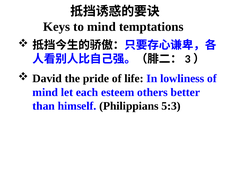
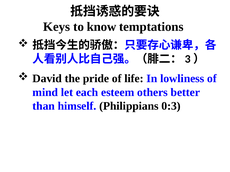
to mind: mind -> know (102, 27)
5:3: 5:3 -> 0:3 (171, 106)
